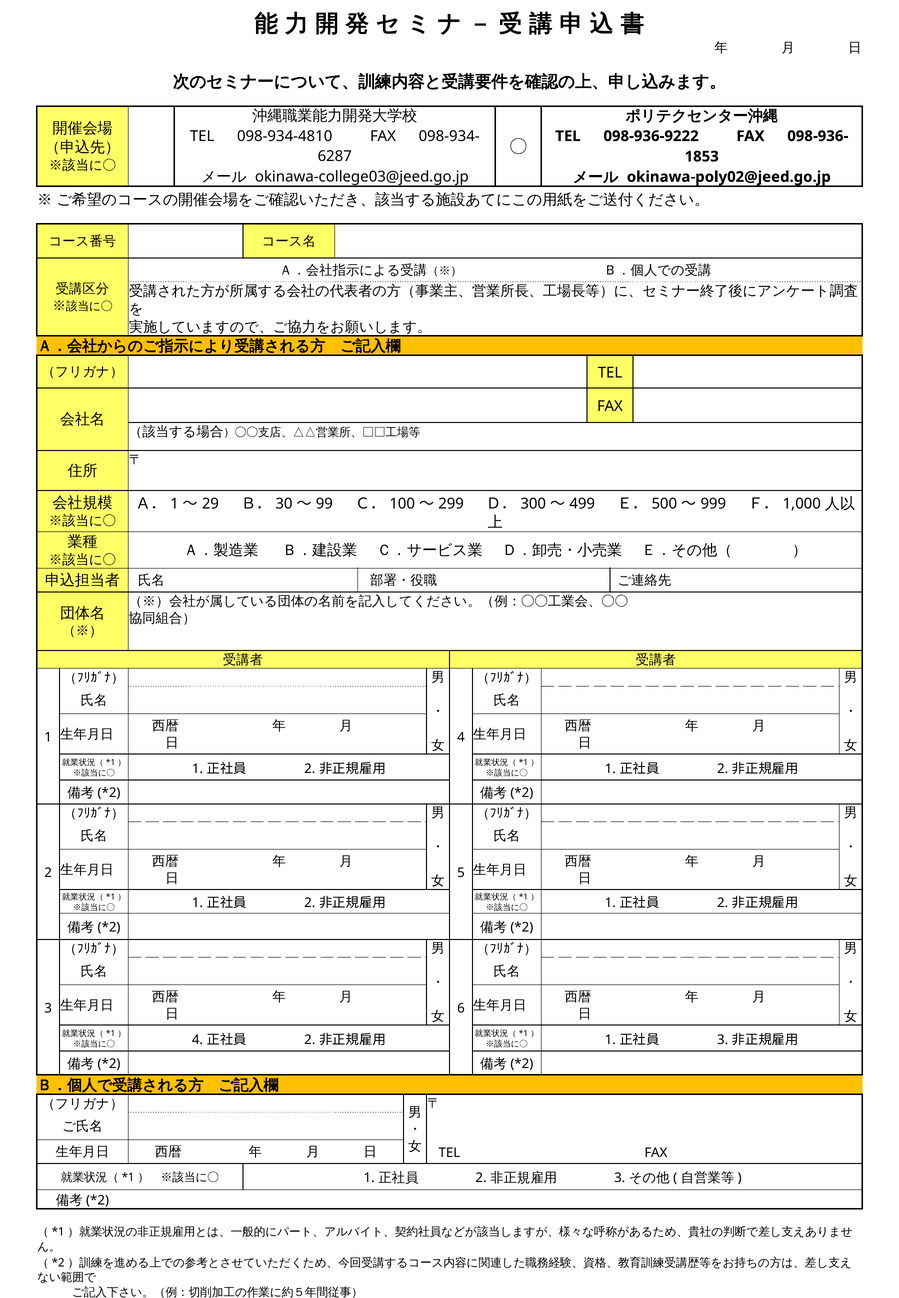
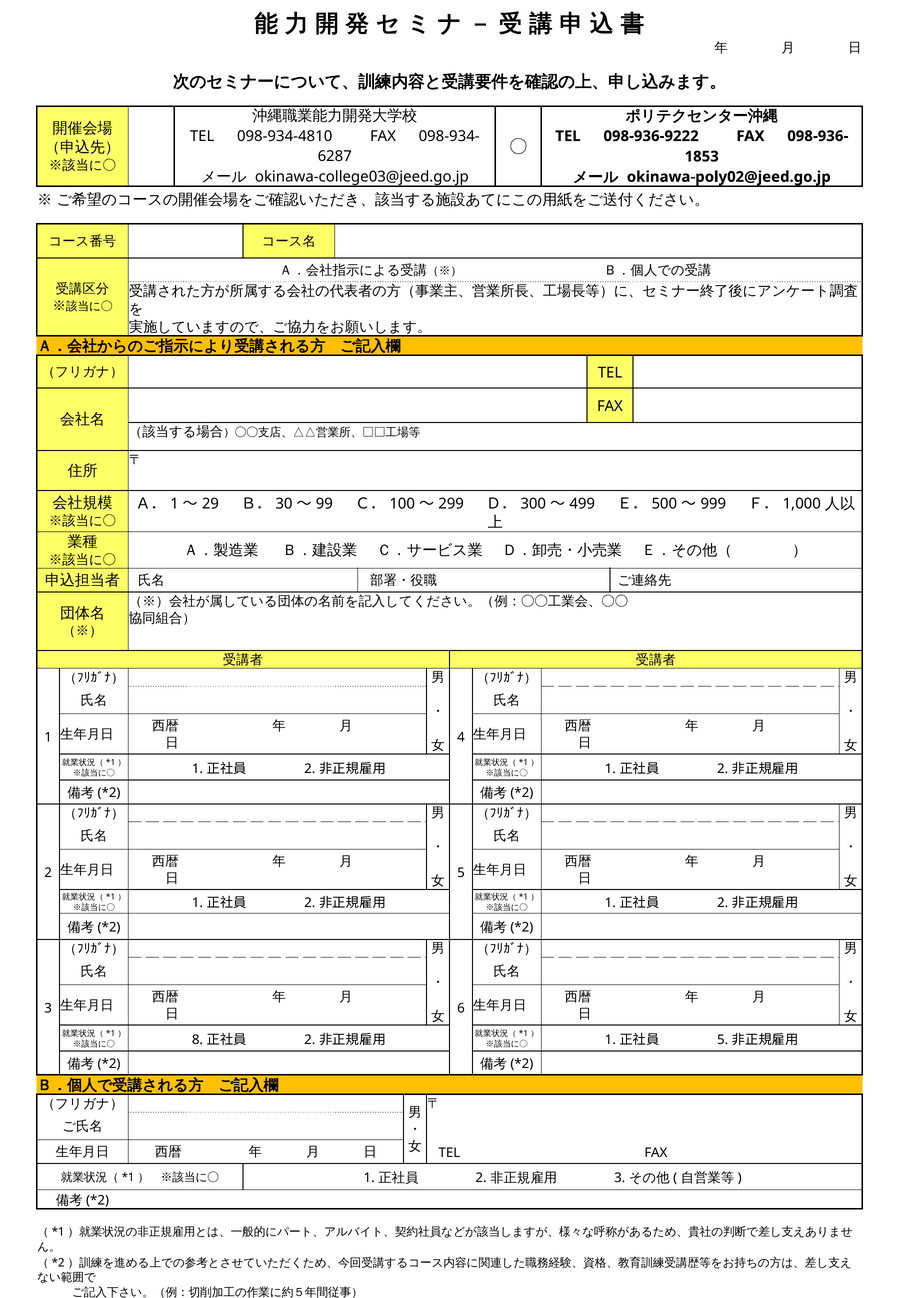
4: 4 -> 8 (197, 1040)
3: 3 -> 5 (723, 1040)
